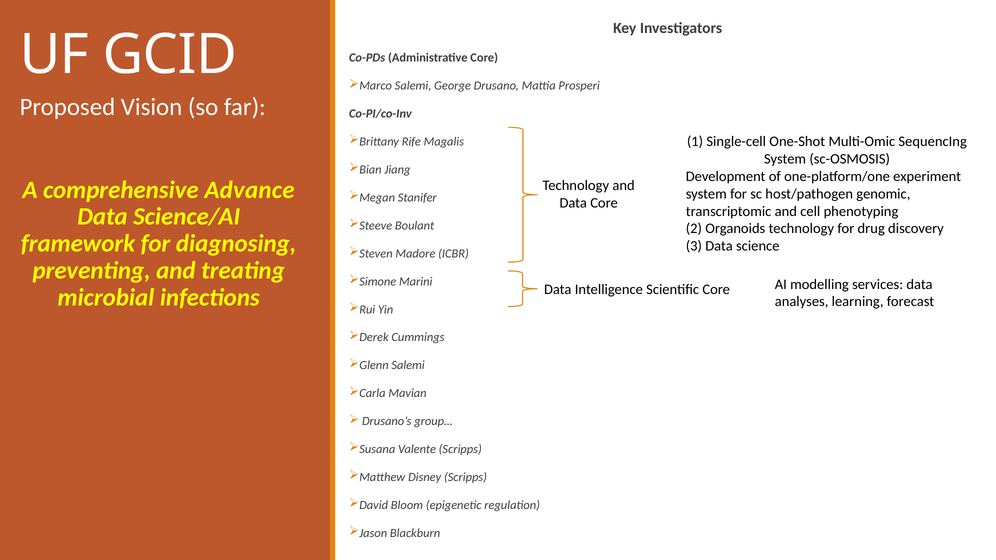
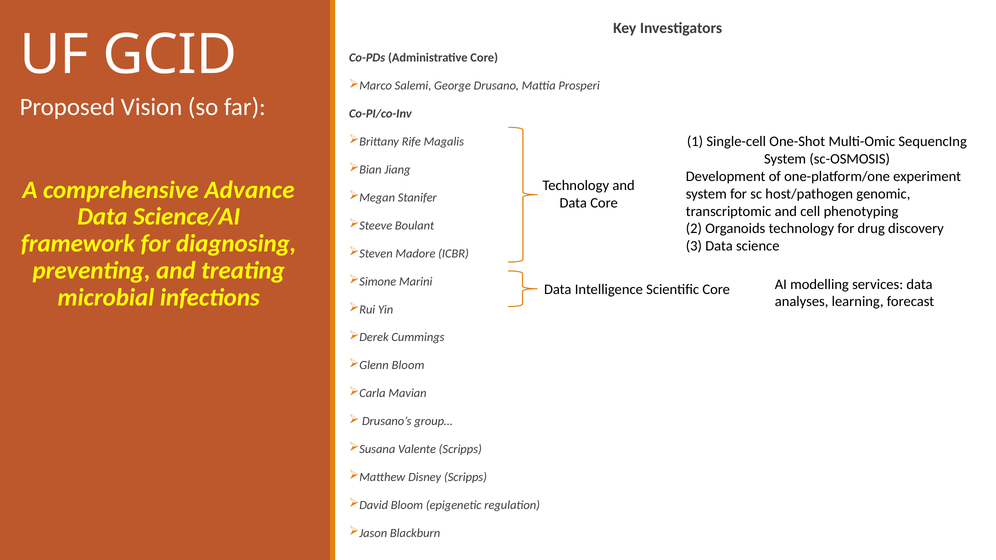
Salemi: Salemi -> Bloom (408, 365)
